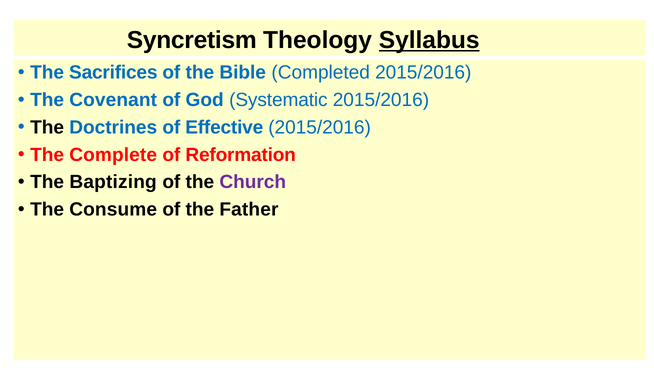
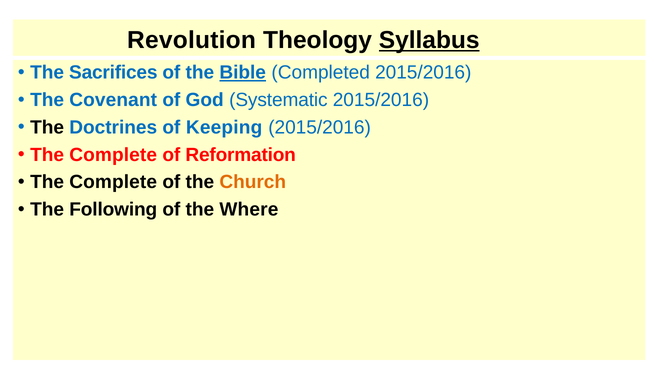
Syncretism: Syncretism -> Revolution (192, 40)
Bible underline: none -> present (243, 73)
Effective: Effective -> Keeping (224, 127)
Baptizing: Baptizing -> Complete (113, 182)
Church colour: purple -> orange (253, 182)
Consume: Consume -> Following (113, 209)
Father: Father -> Where (249, 209)
